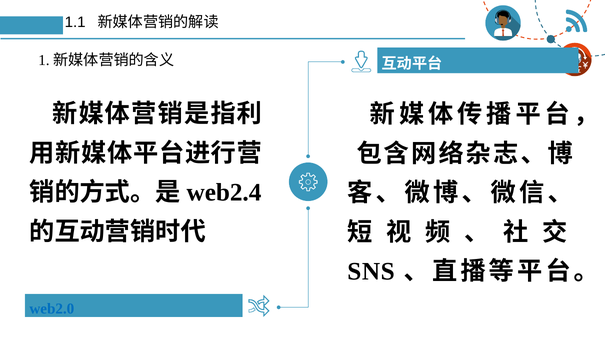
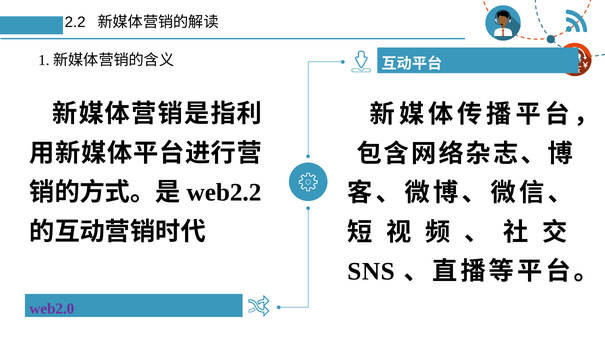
1.1: 1.1 -> 2.2 (75, 22)
web2.4: web2.4 -> web2.2 (224, 193)
web2.0 colour: blue -> purple (52, 309)
